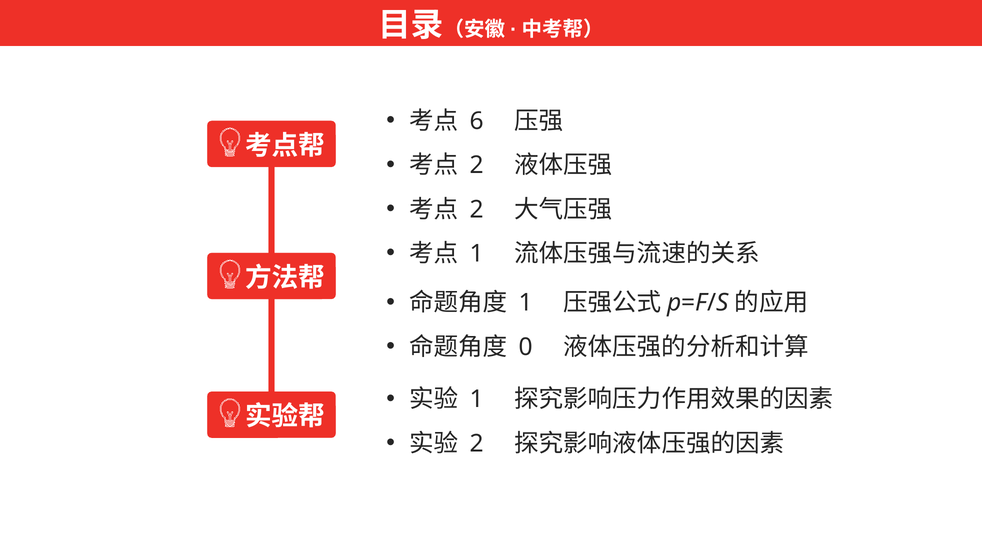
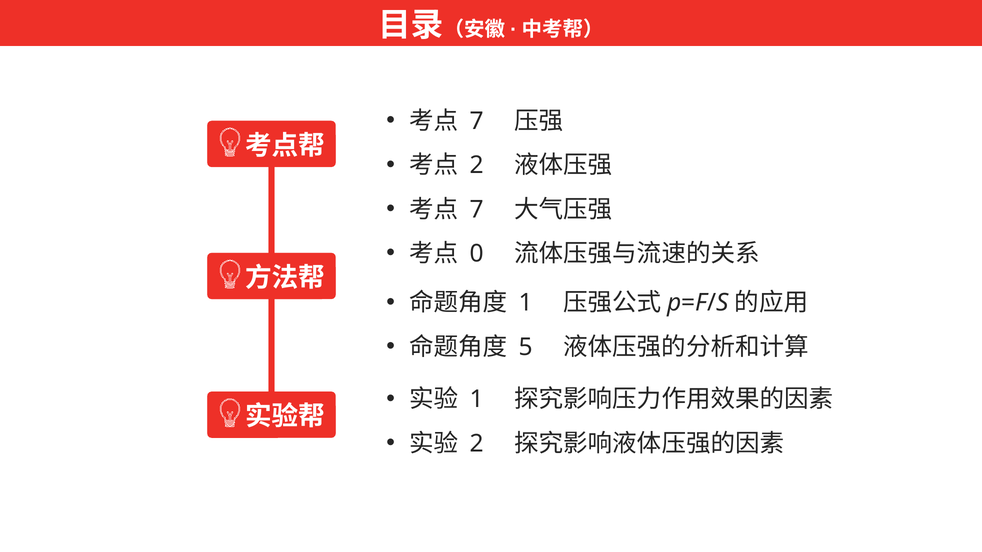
6: 6 -> 7 (477, 121)
2: 2 -> 7 (477, 210)
1: 1 -> 0 (477, 254)
0: 0 -> 5 (526, 347)
